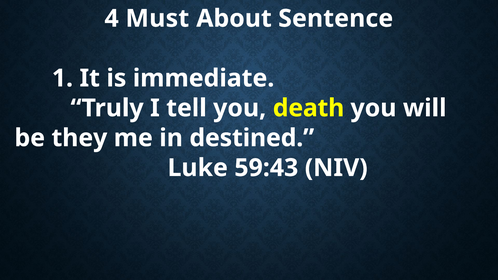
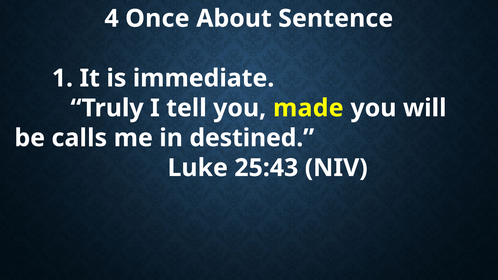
Must: Must -> Once (157, 19)
death: death -> made (308, 108)
they: they -> calls (79, 138)
59:43: 59:43 -> 25:43 (266, 168)
